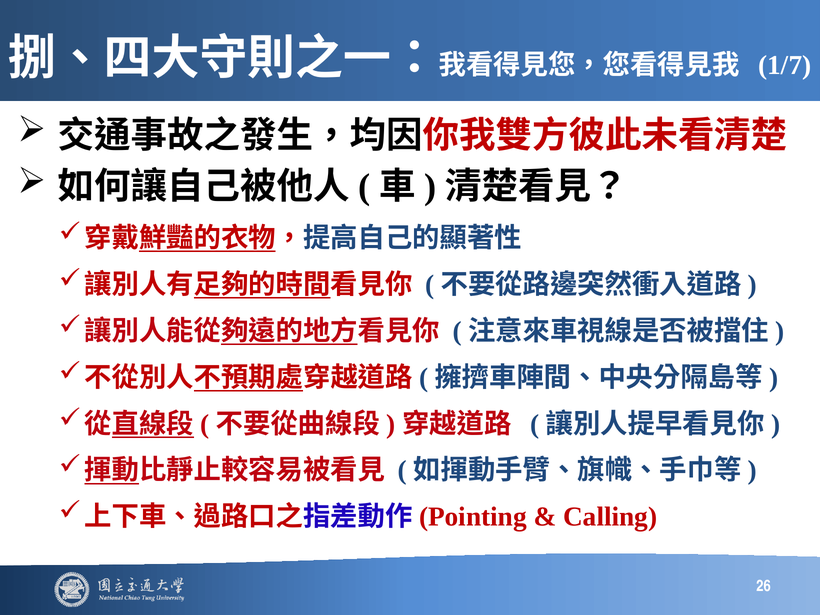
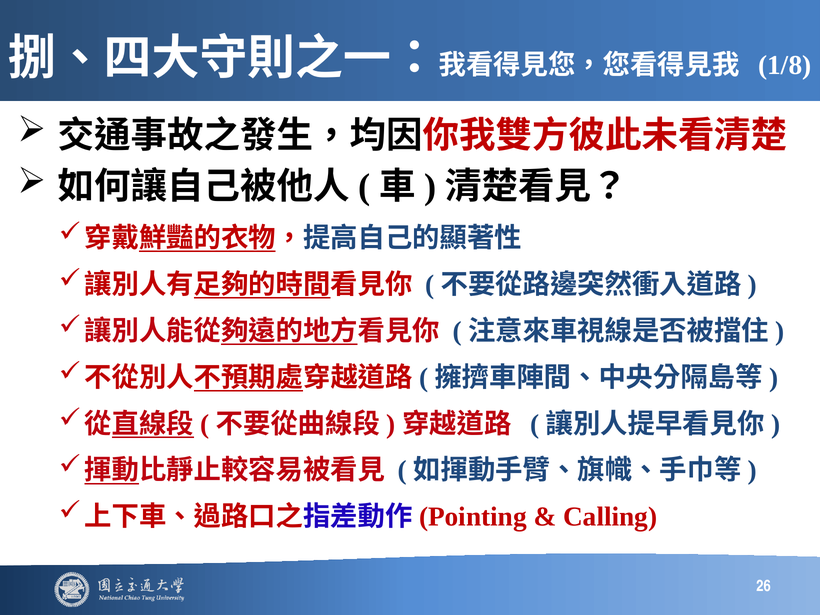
1/7: 1/7 -> 1/8 (785, 65)
